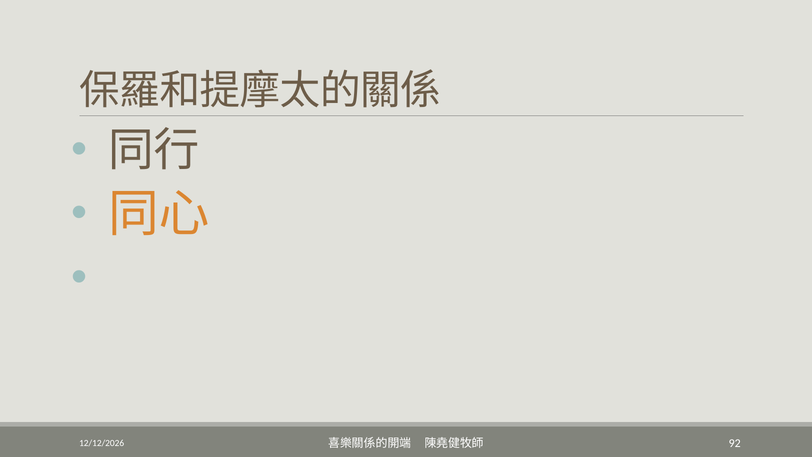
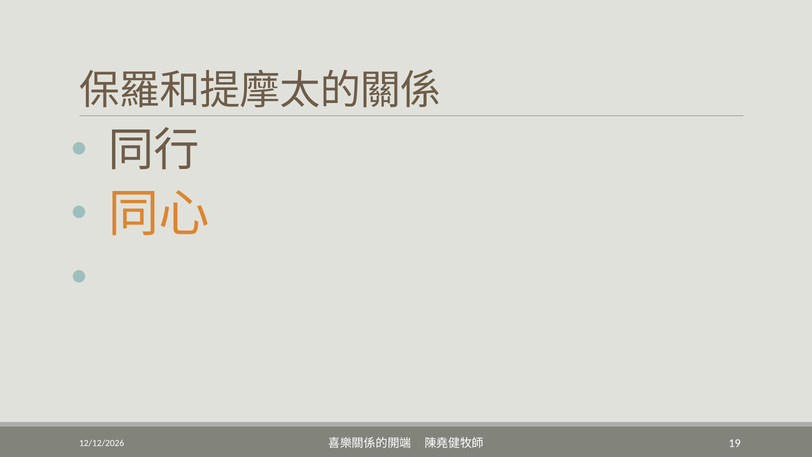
92: 92 -> 19 (735, 443)
